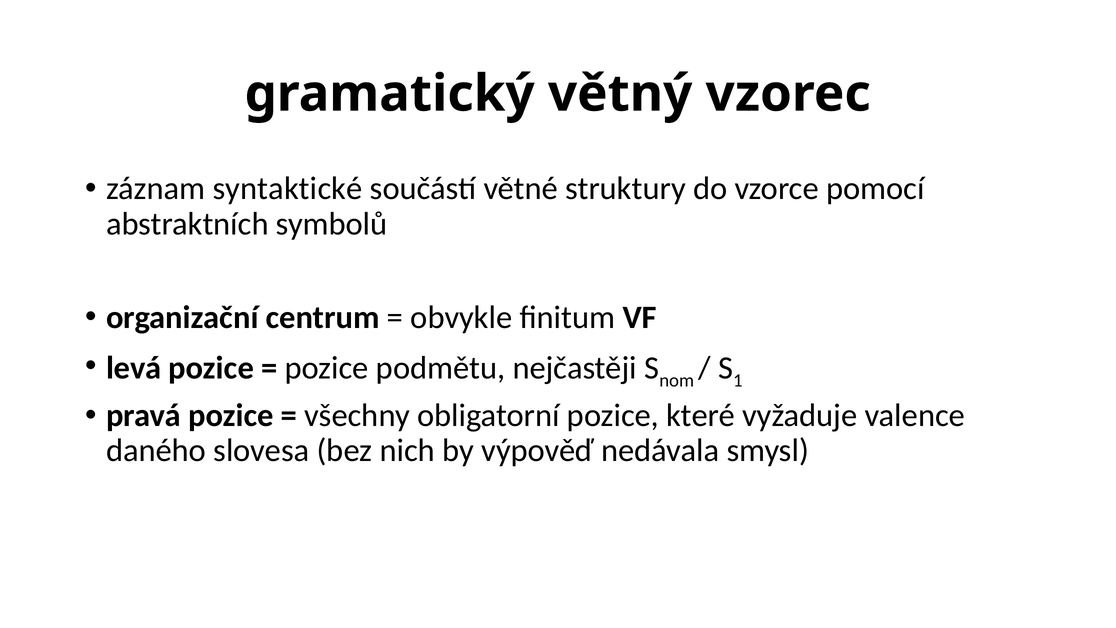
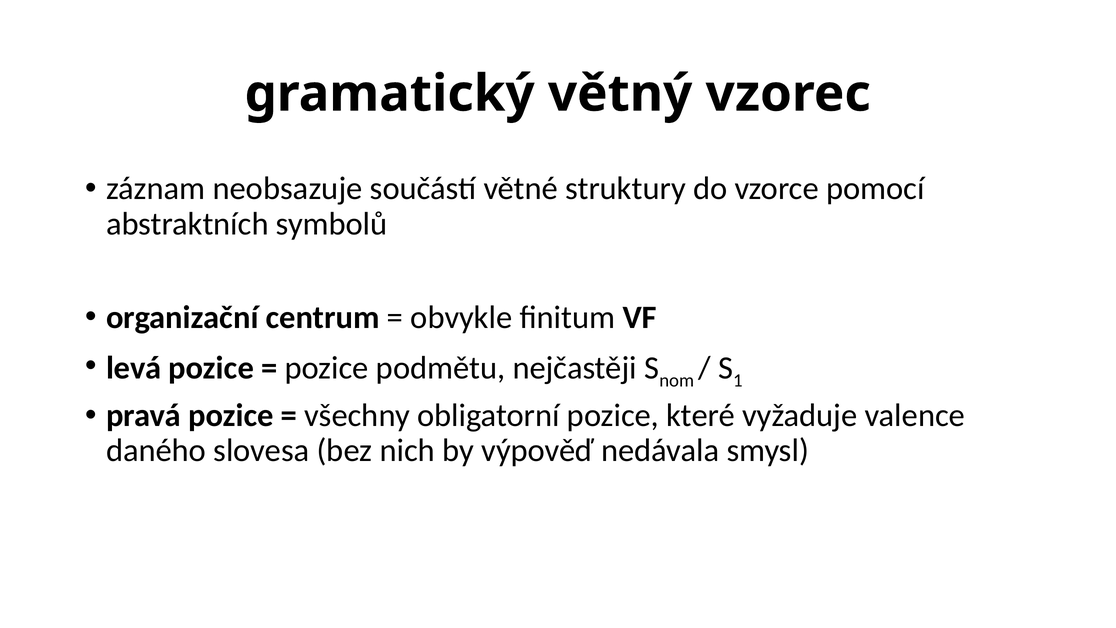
syntaktické: syntaktické -> neobsazuje (288, 189)
